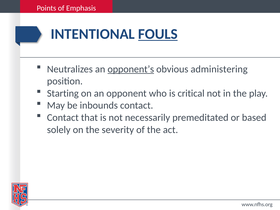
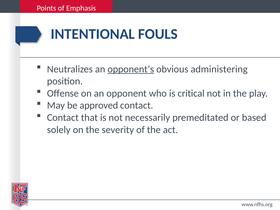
FOULS underline: present -> none (158, 34)
Starting: Starting -> Offense (63, 93)
inbounds: inbounds -> approved (99, 105)
